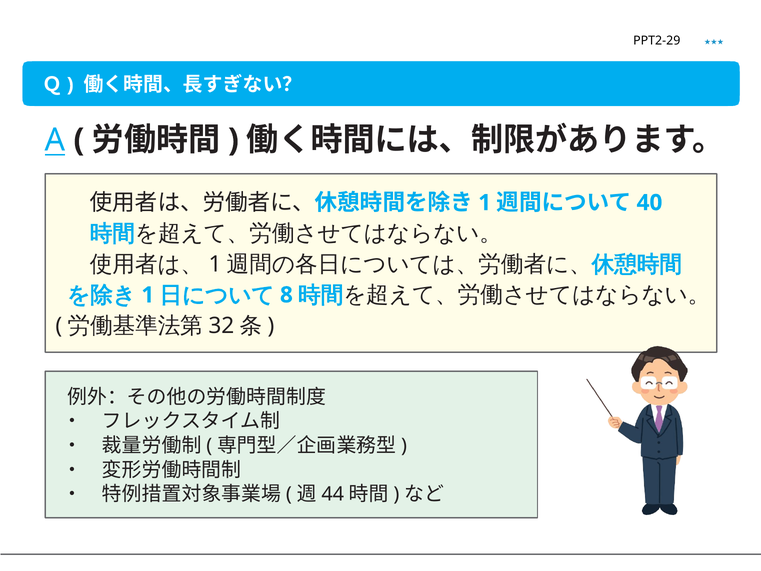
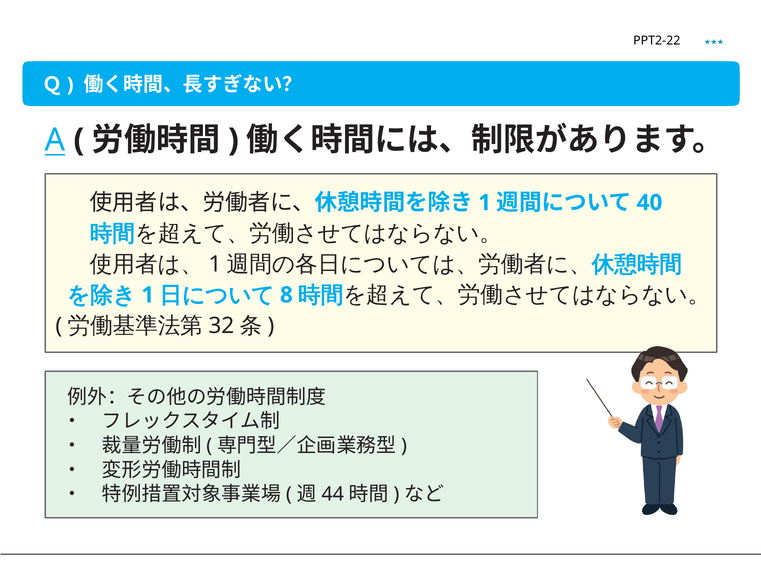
PPT2-29: PPT2-29 -> PPT2-22 (657, 41)
